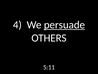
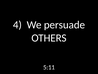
persuade underline: present -> none (64, 25)
